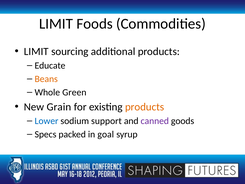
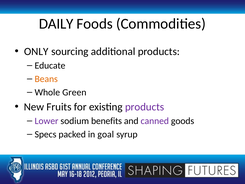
LIMIT: LIMIT -> DAILY (56, 24)
LIMIT: LIMIT -> ONLY (36, 51)
Grain: Grain -> Fruits (59, 107)
products colour: orange -> purple (145, 107)
Lower colour: blue -> purple (46, 121)
support: support -> benefits (107, 121)
